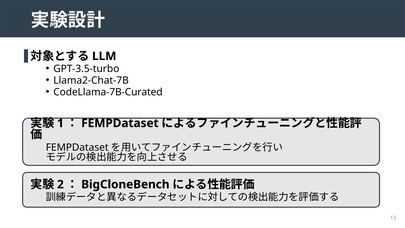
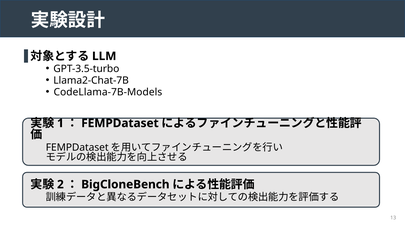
CodeLlama-7B-Curated: CodeLlama-7B-Curated -> CodeLlama-7B-Models (108, 92)
